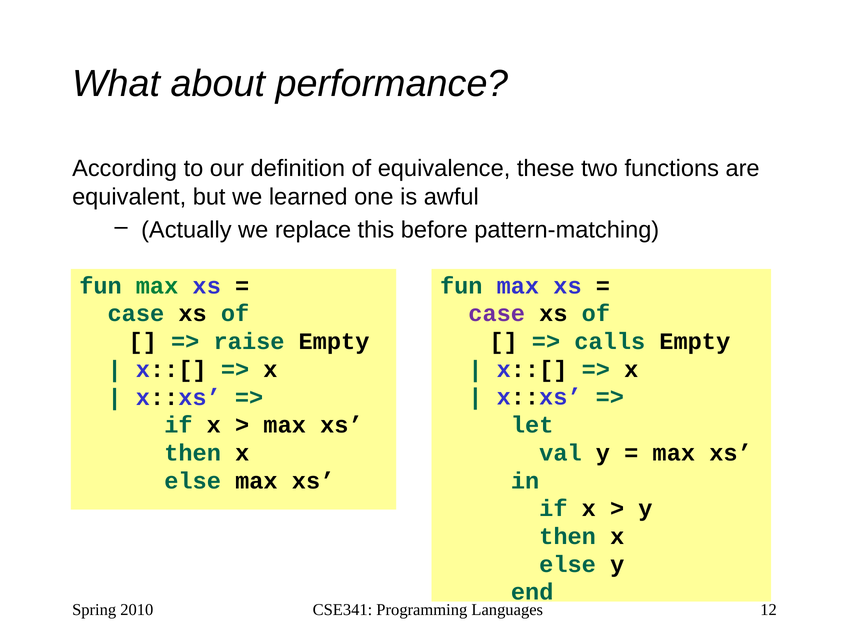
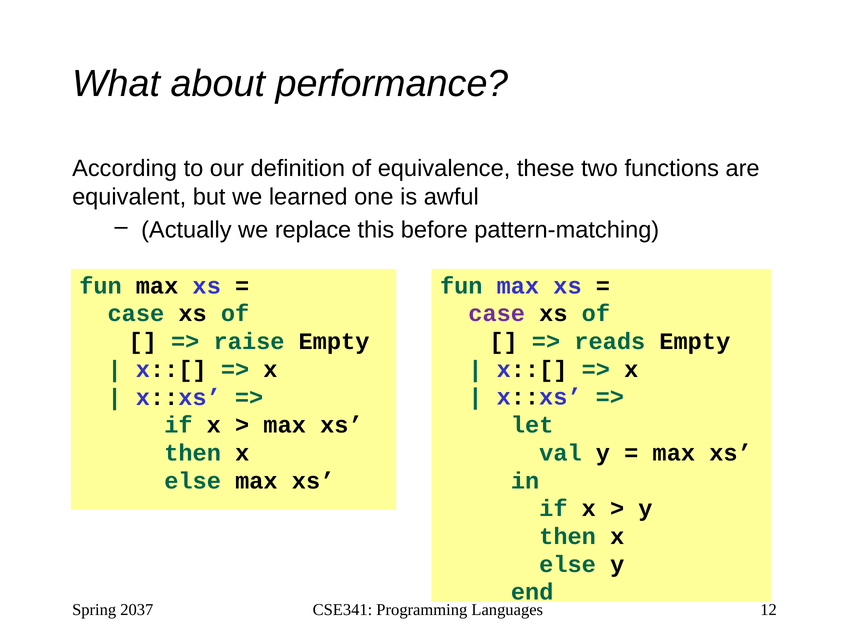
max colour: green -> black (157, 286)
calls: calls -> reads (610, 341)
2010: 2010 -> 2037 (137, 610)
